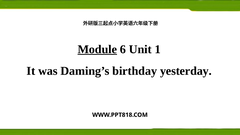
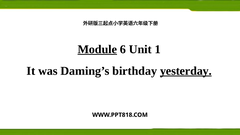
yesterday underline: none -> present (186, 71)
